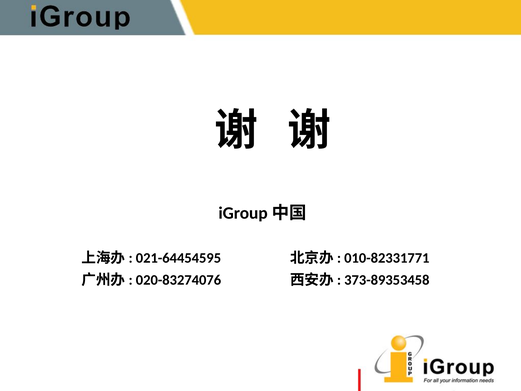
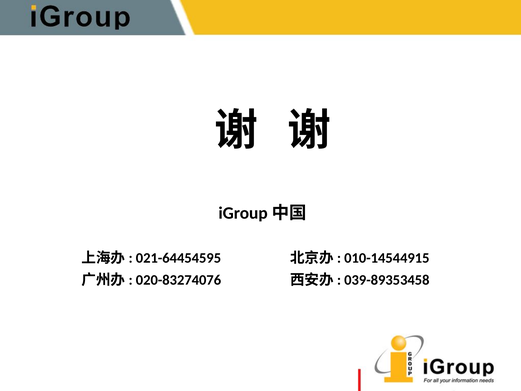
010-82331771: 010-82331771 -> 010-14544915 (387, 258)
373-89353458: 373-89353458 -> 039-89353458 (387, 280)
